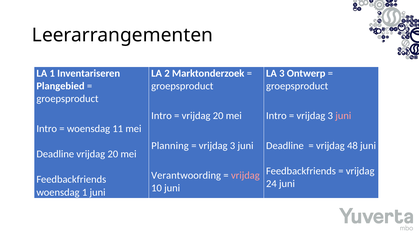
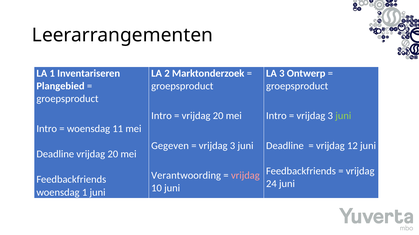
juni colour: pink -> light green (343, 116)
Planning: Planning -> Gegeven (170, 146)
48: 48 -> 12 (352, 146)
